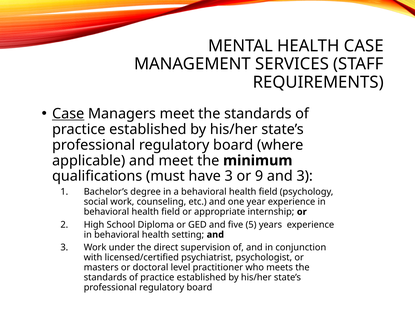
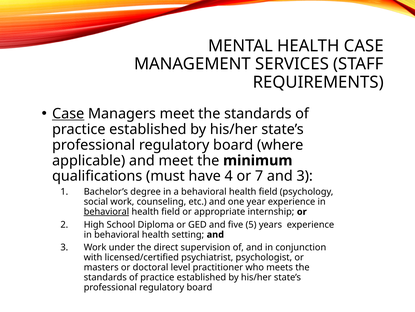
have 3: 3 -> 4 (229, 176)
9: 9 -> 7 (259, 176)
behavioral underline: none -> present (106, 211)
